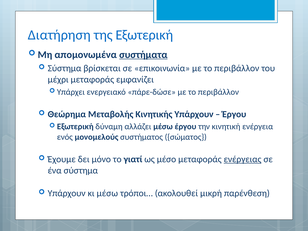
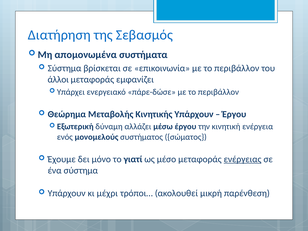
της Εξωτερική: Εξωτερική -> Σεβασμός (144, 35)
συστήματα underline: present -> none (143, 55)
μέχρι: μέχρι -> άλλοι (58, 80)
κι μέσω: μέσω -> μέχρι (107, 193)
